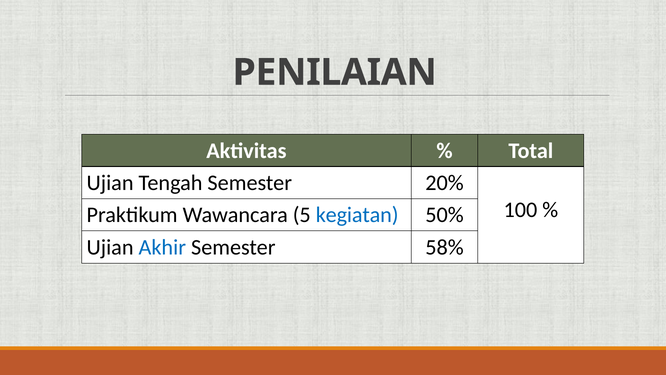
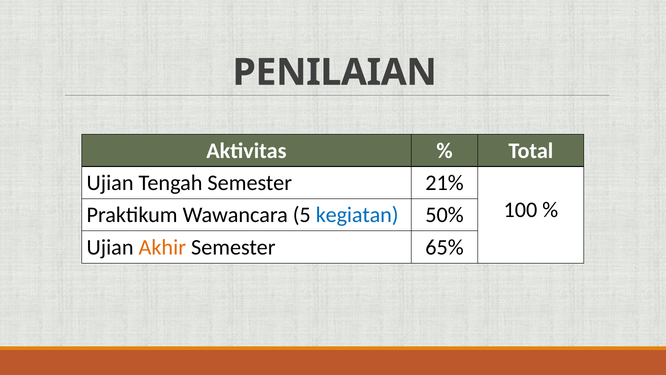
20%: 20% -> 21% (445, 183)
Akhir colour: blue -> orange (162, 247)
58%: 58% -> 65% (445, 247)
